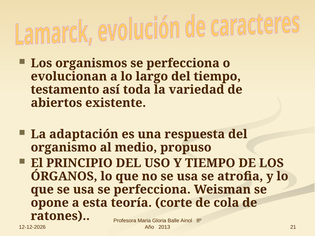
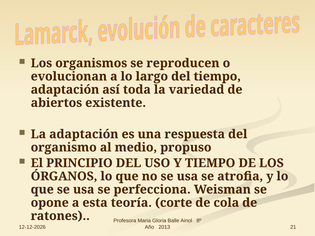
organismos se perfecciona: perfecciona -> reproducen (183, 63)
testamento: testamento -> adaptación (65, 90)
